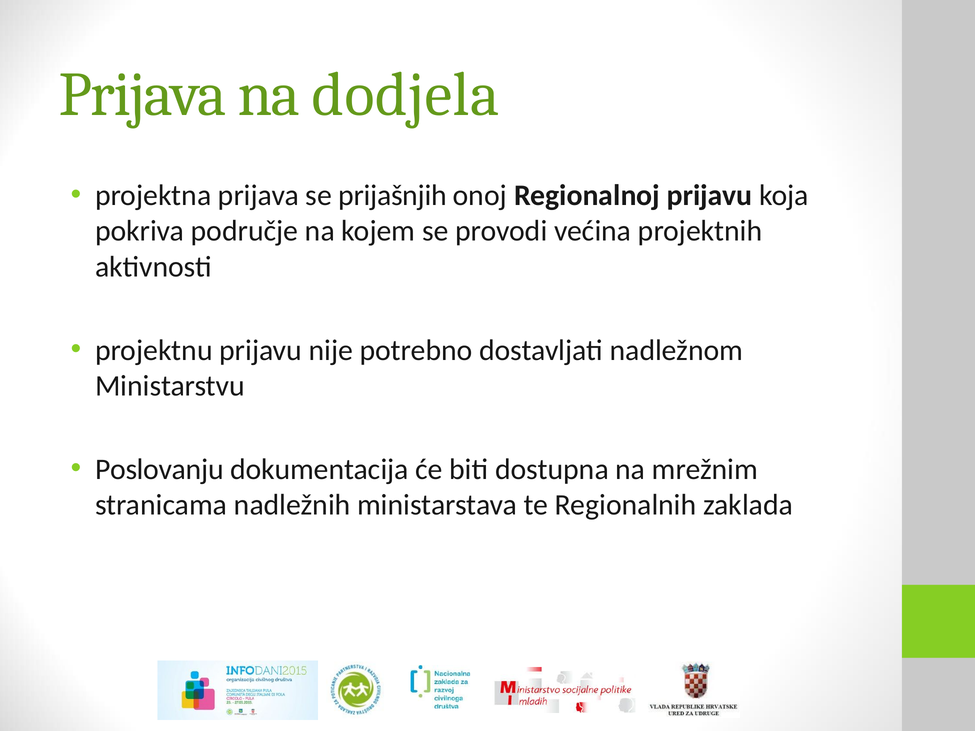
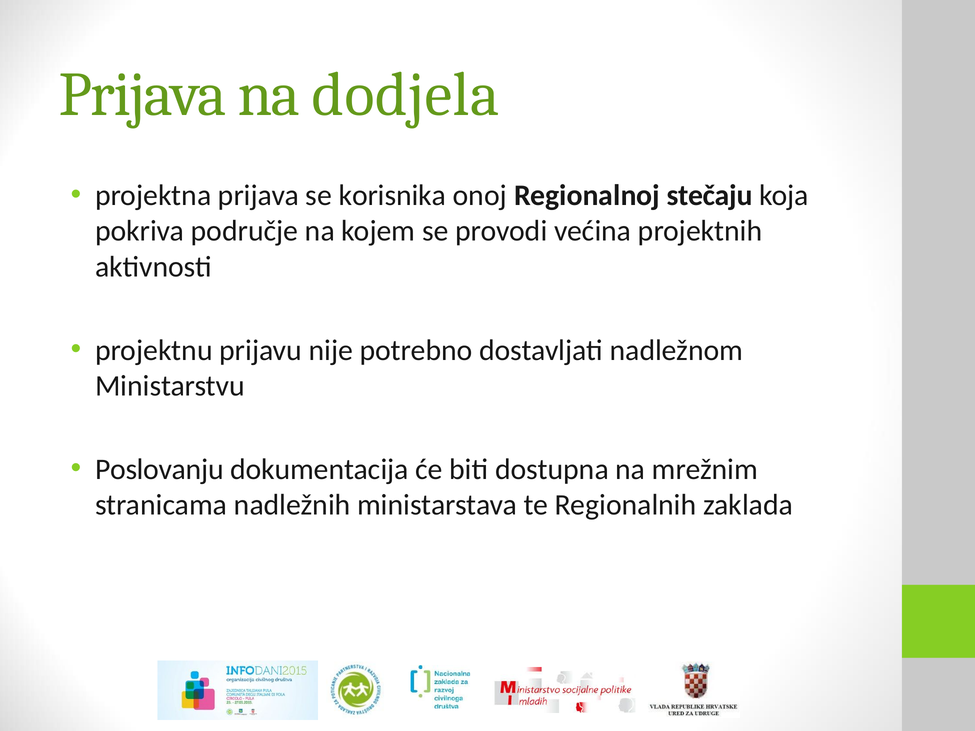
prijašnjih: prijašnjih -> korisnika (392, 195)
Regionalnoj prijavu: prijavu -> stečaju (710, 195)
